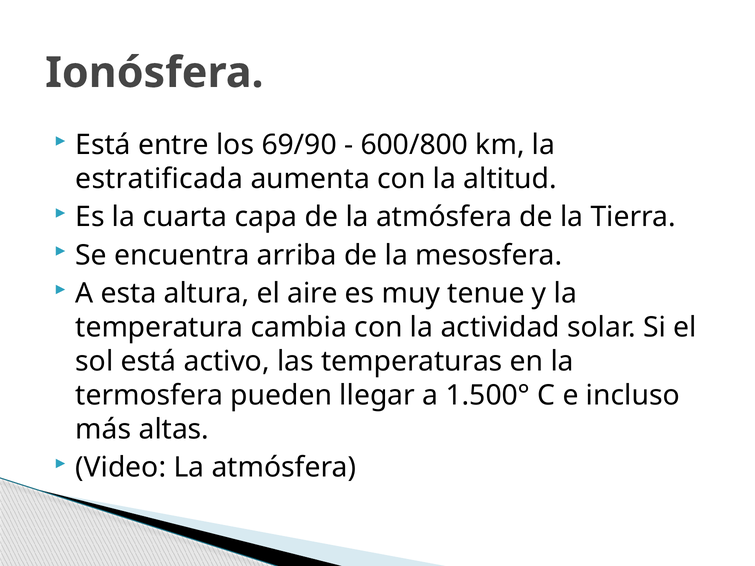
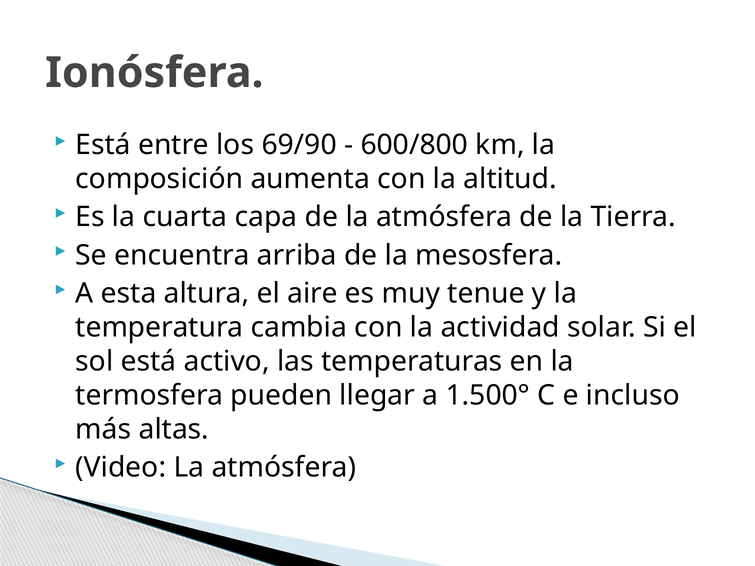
estratificada: estratificada -> composición (159, 179)
